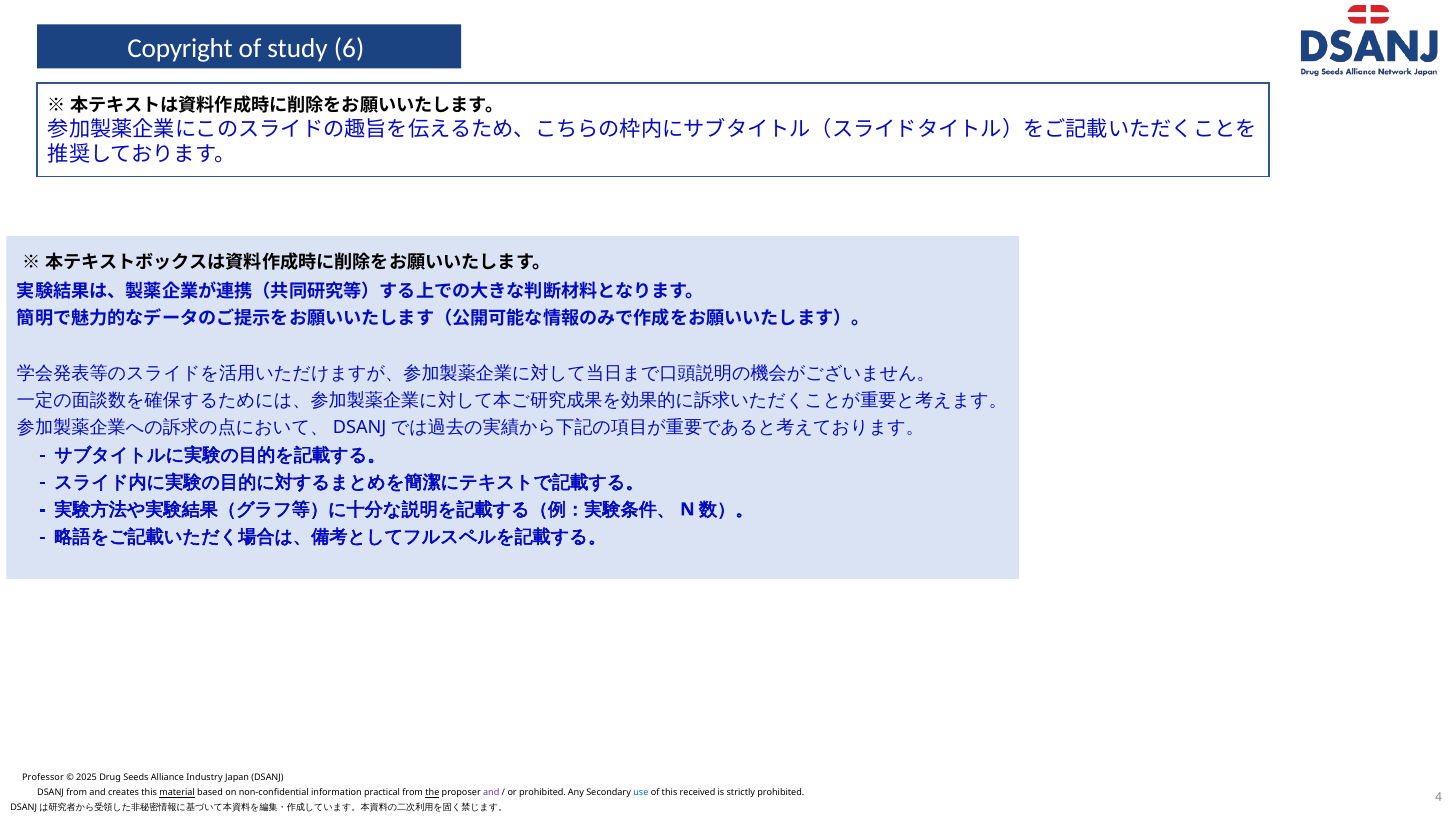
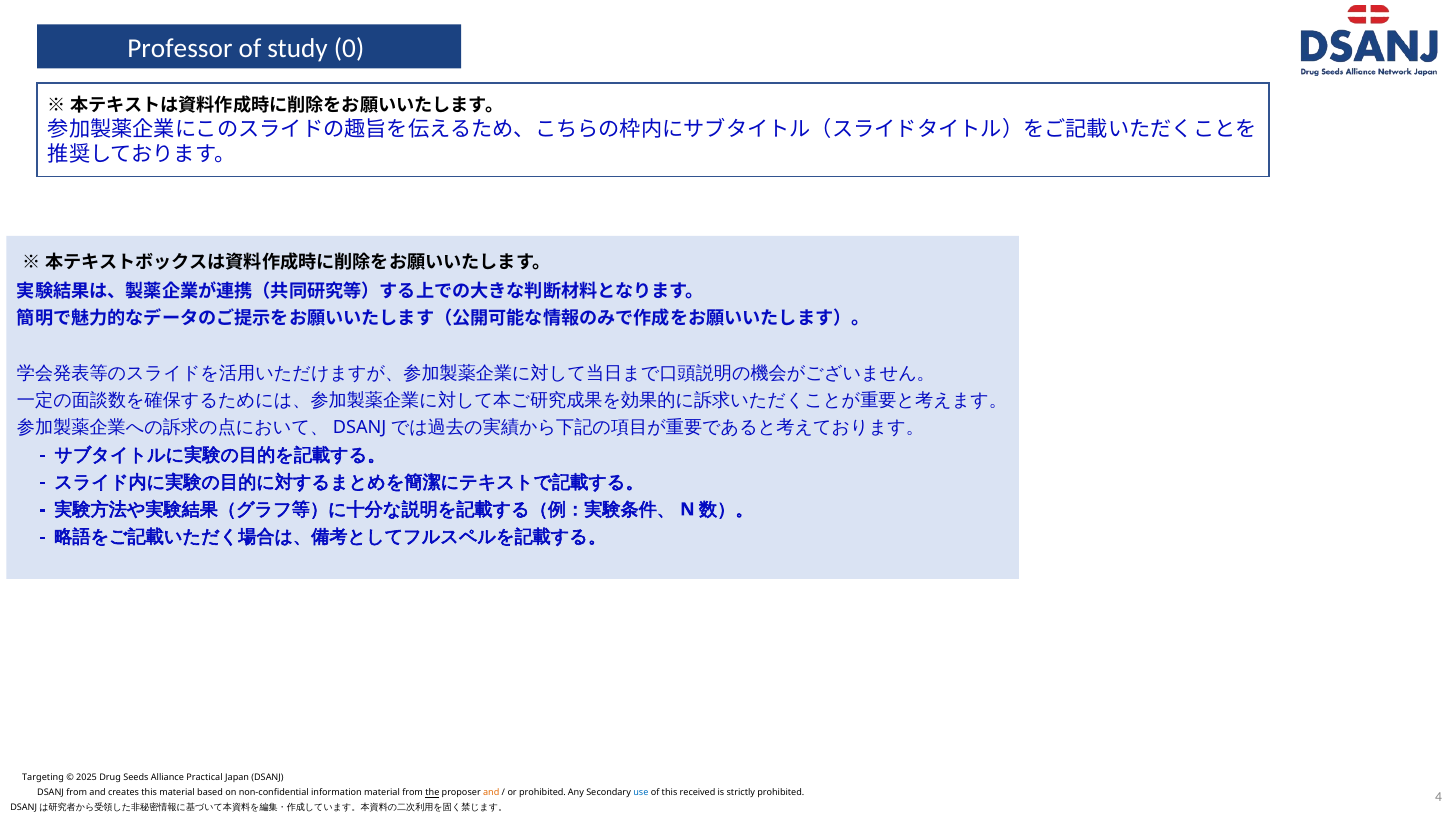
Copyright: Copyright -> Professor (180, 48)
6: 6 -> 0 (349, 48)
Professor: Professor -> Targeting (43, 778)
Industry: Industry -> Practical (204, 778)
material underline: present -> none (177, 793)
information practical: practical -> material (382, 793)
and colour: purple -> orange (491, 793)
